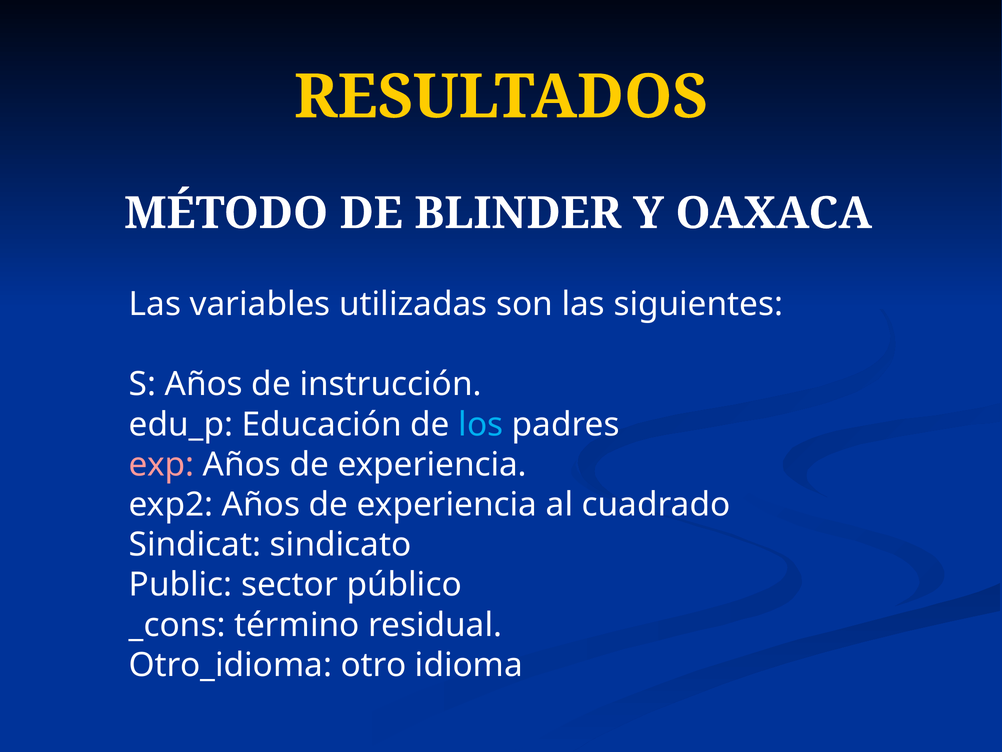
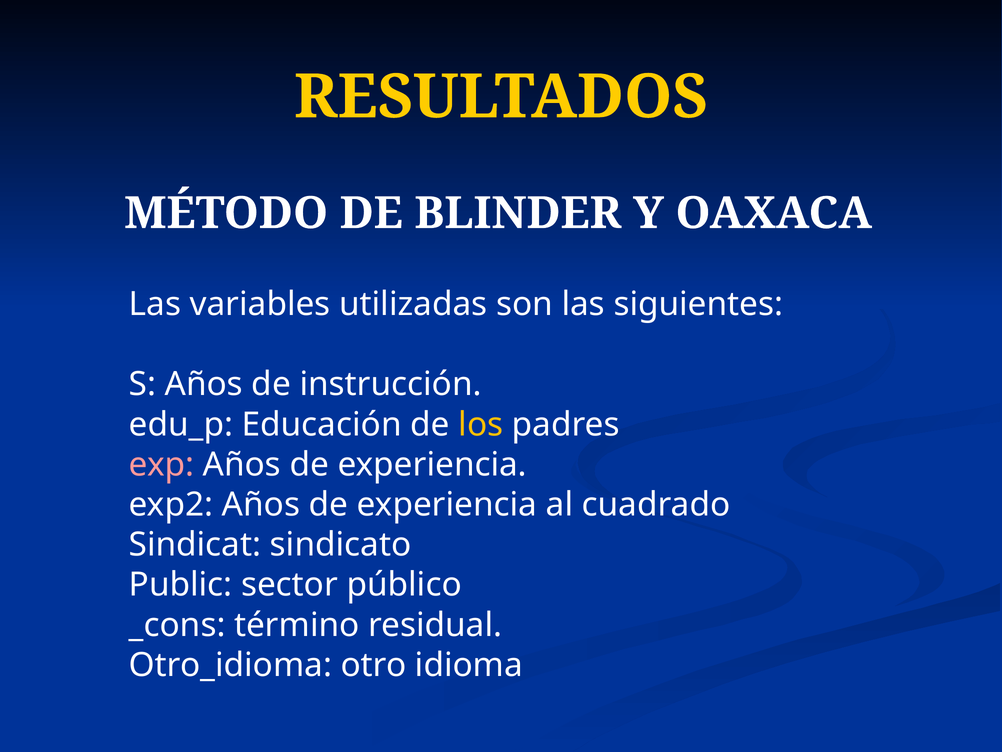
los colour: light blue -> yellow (481, 424)
